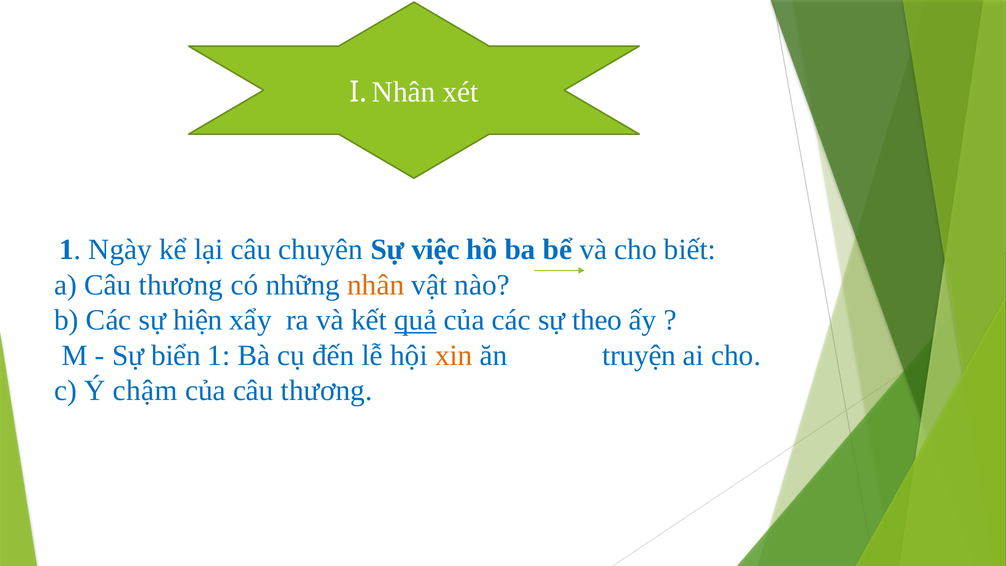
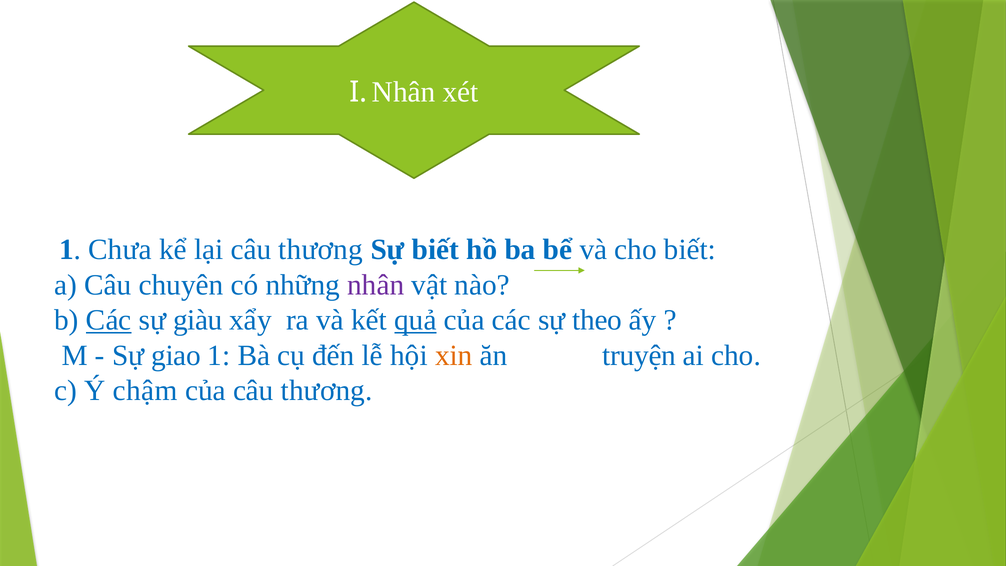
Ngày: Ngày -> Chưa (120, 250)
lại câu chuyên: chuyên -> thương (321, 250)
Sự việc: việc -> biết (435, 250)
a Câu thương: thương -> chuyên (181, 285)
nhân colour: orange -> purple (376, 285)
Các underline: none -> present (109, 320)
hiện: hiện -> giàu (198, 320)
biển: biển -> giao (176, 355)
